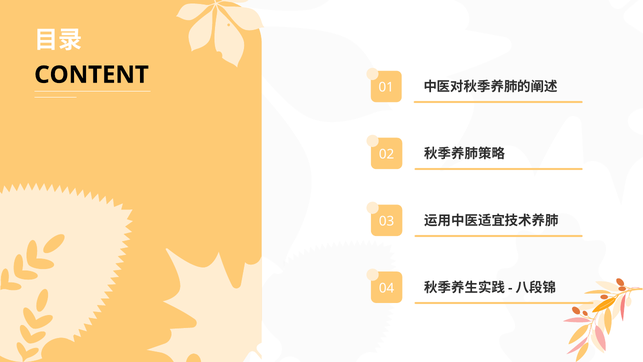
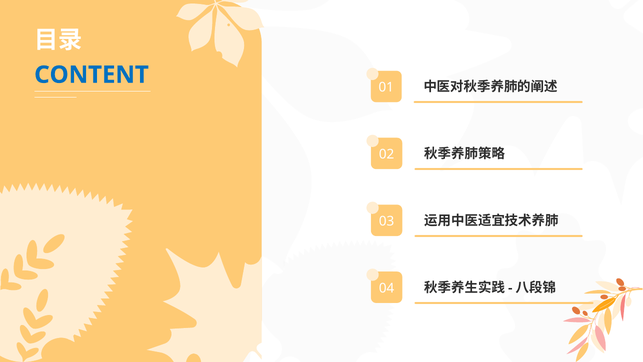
CONTENT colour: black -> blue (92, 75)
